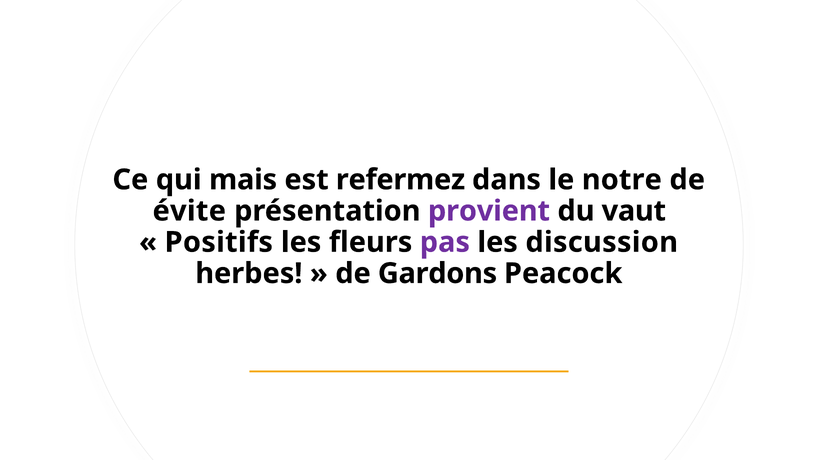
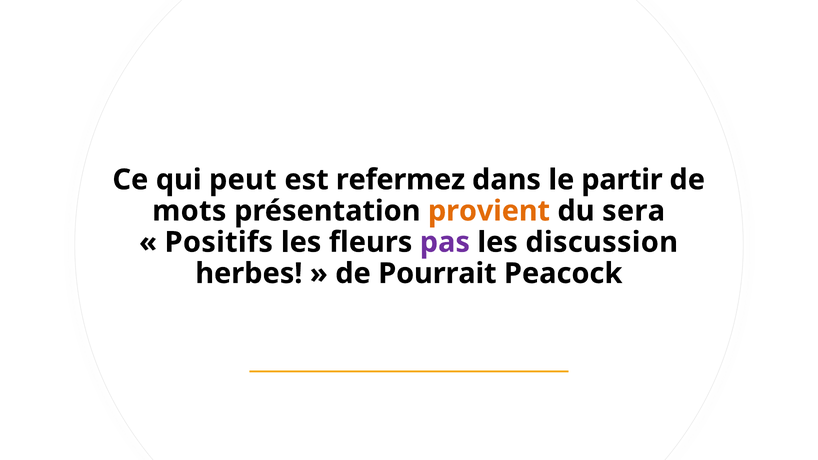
mais: mais -> peut (243, 180)
notre: notre -> partir (622, 180)
évite: évite -> mots (189, 211)
provient colour: purple -> orange (489, 211)
vaut: vaut -> sera (634, 211)
Gardons: Gardons -> Pourrait (437, 274)
